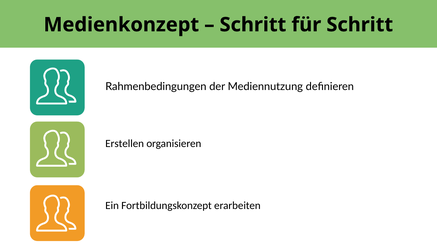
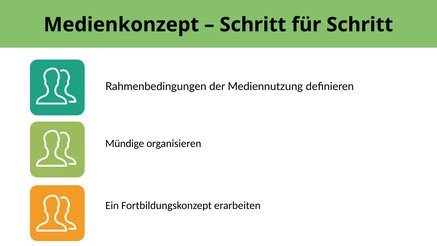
Erstellen: Erstellen -> Mündige (125, 143)
